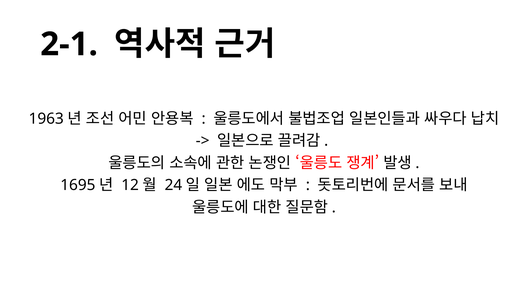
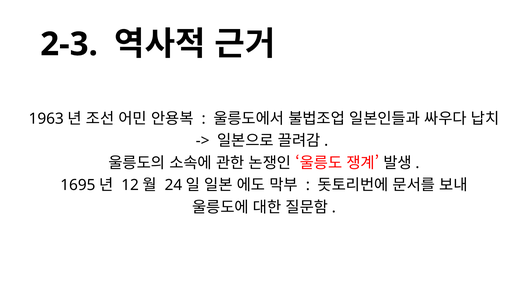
2-1: 2-1 -> 2-3 (69, 44)
